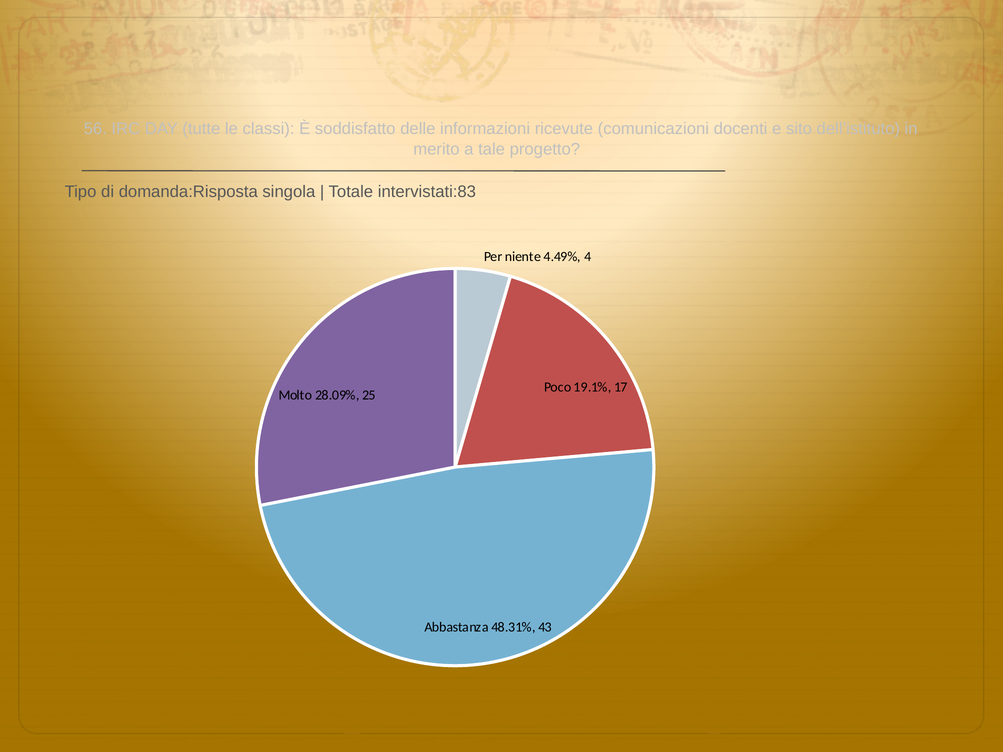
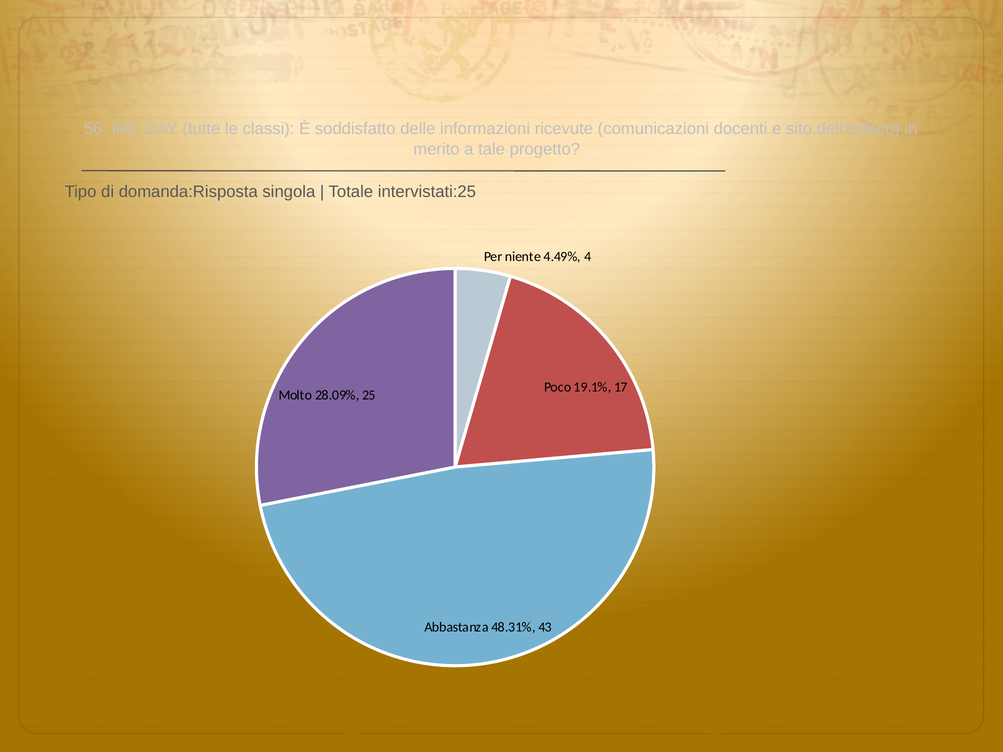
intervistati:83: intervistati:83 -> intervistati:25 (427, 192)
